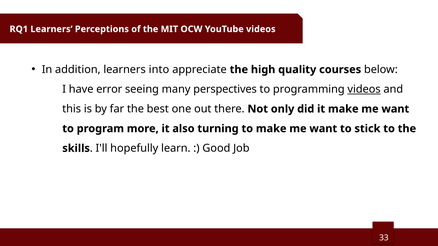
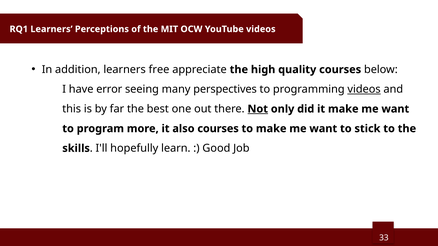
into: into -> free (159, 70)
Not underline: none -> present (258, 109)
also turning: turning -> courses (218, 129)
